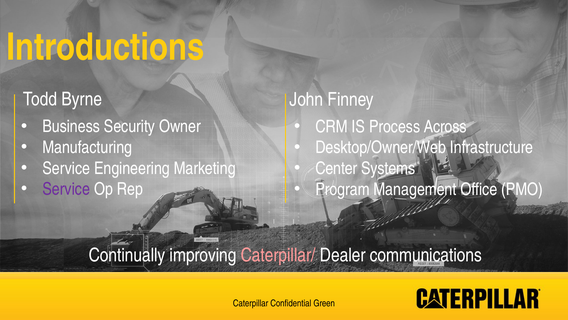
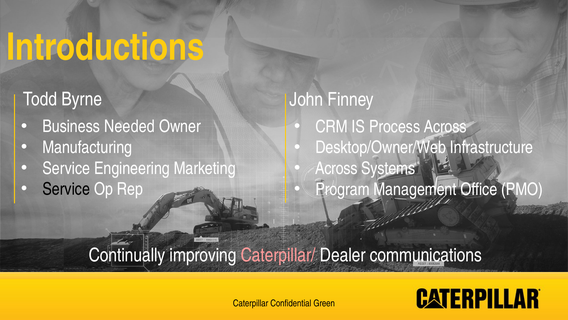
Security: Security -> Needed (129, 126)
Center: Center -> Across (336, 168)
Service colour: purple -> black (66, 189)
